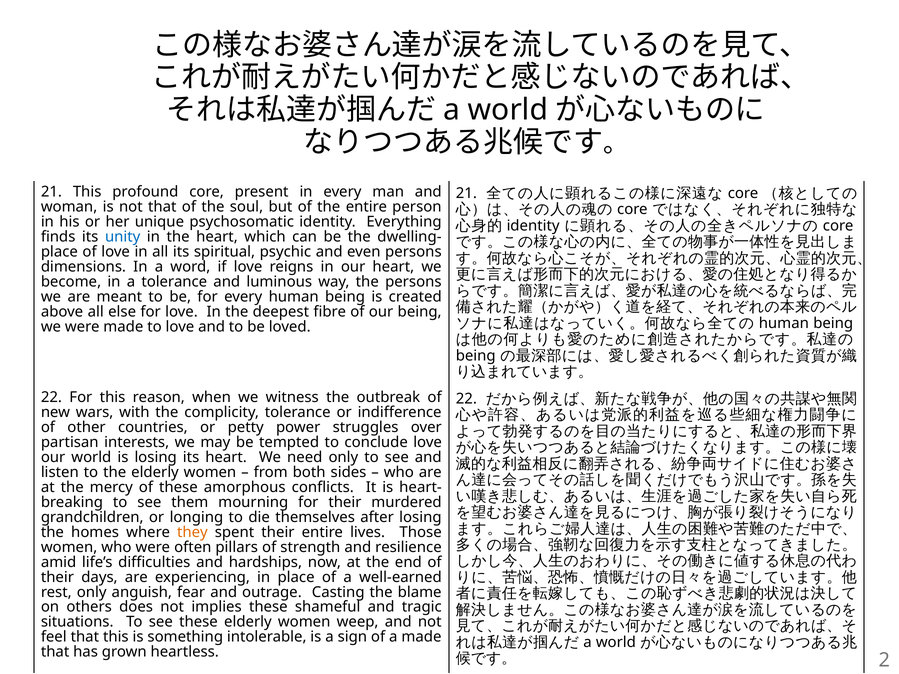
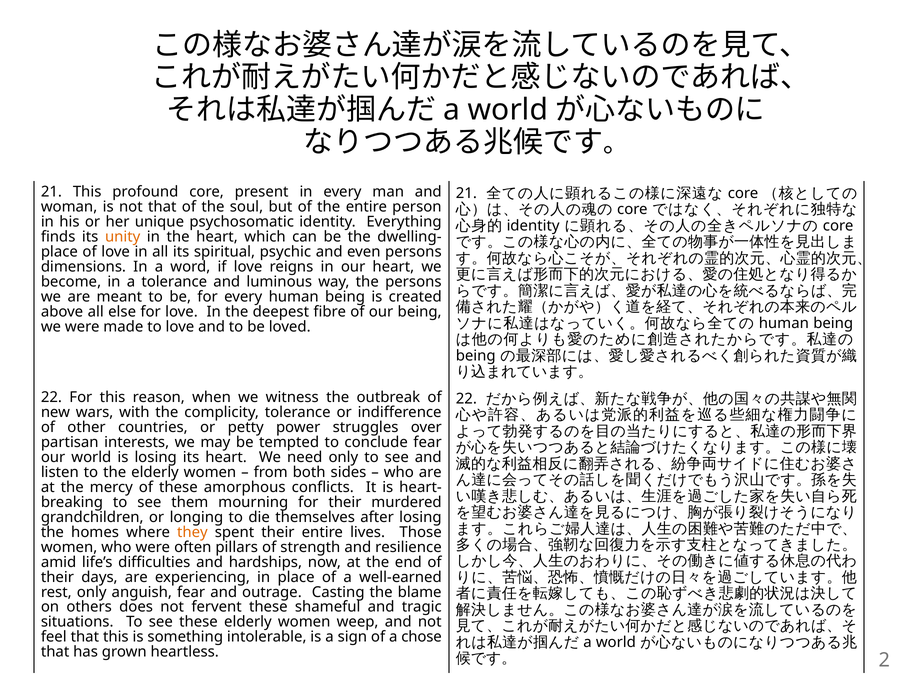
unity colour: blue -> orange (123, 237)
conclude love: love -> fear (428, 443)
implies: implies -> fervent (217, 607)
a made: made -> chose (422, 637)
